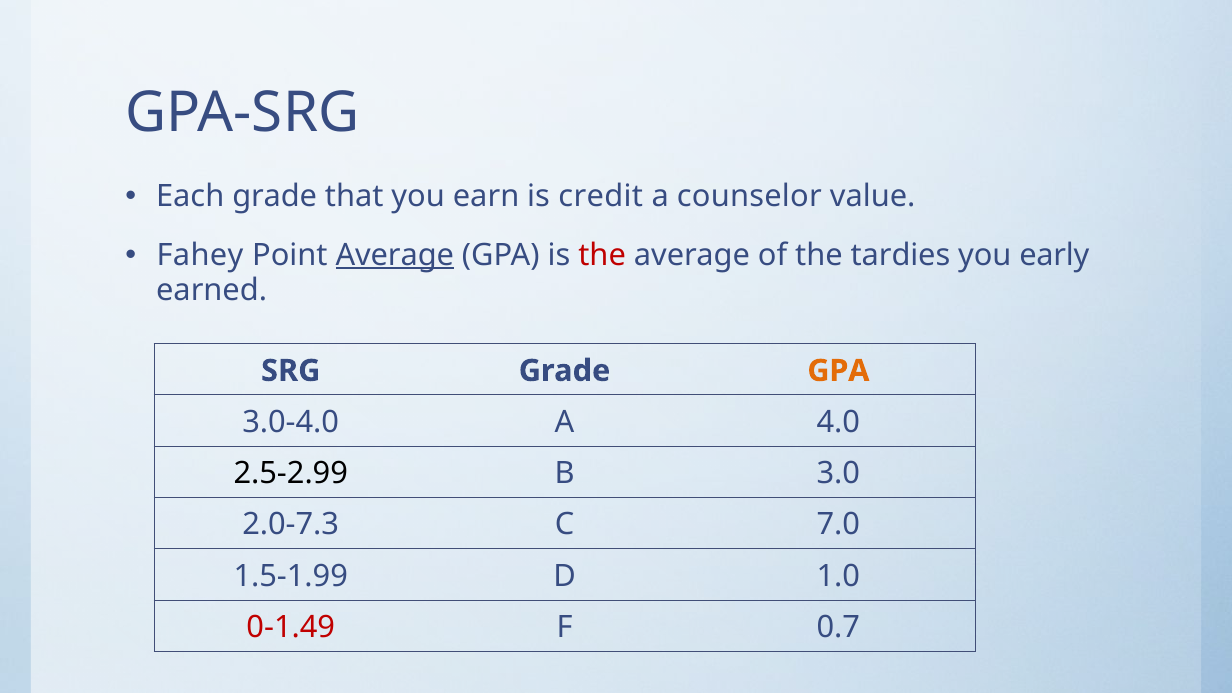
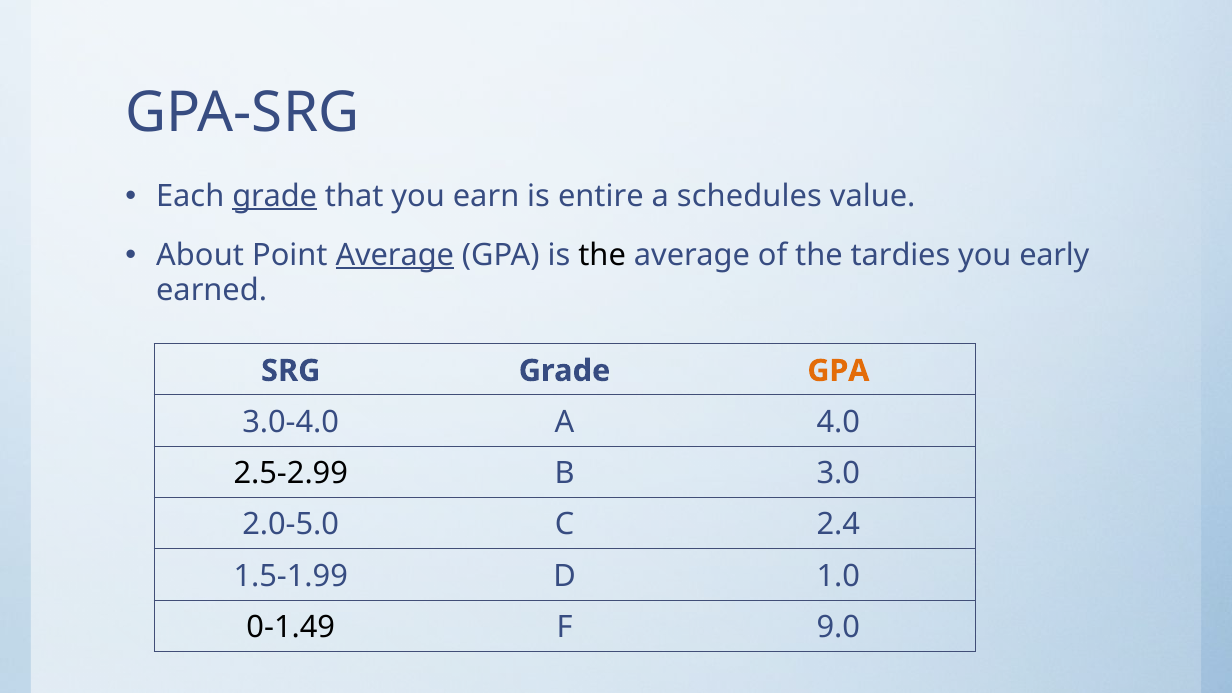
grade underline: none -> present (275, 196)
credit: credit -> entire (601, 196)
counselor: counselor -> schedules (749, 196)
Fahey: Fahey -> About (200, 255)
the colour: red -> black (602, 255)
2.0-7.3: 2.0-7.3 -> 2.0-5.0 (291, 525)
7.0: 7.0 -> 2.4 (838, 525)
0-1.49 colour: red -> black (291, 628)
0.7: 0.7 -> 9.0 (838, 628)
